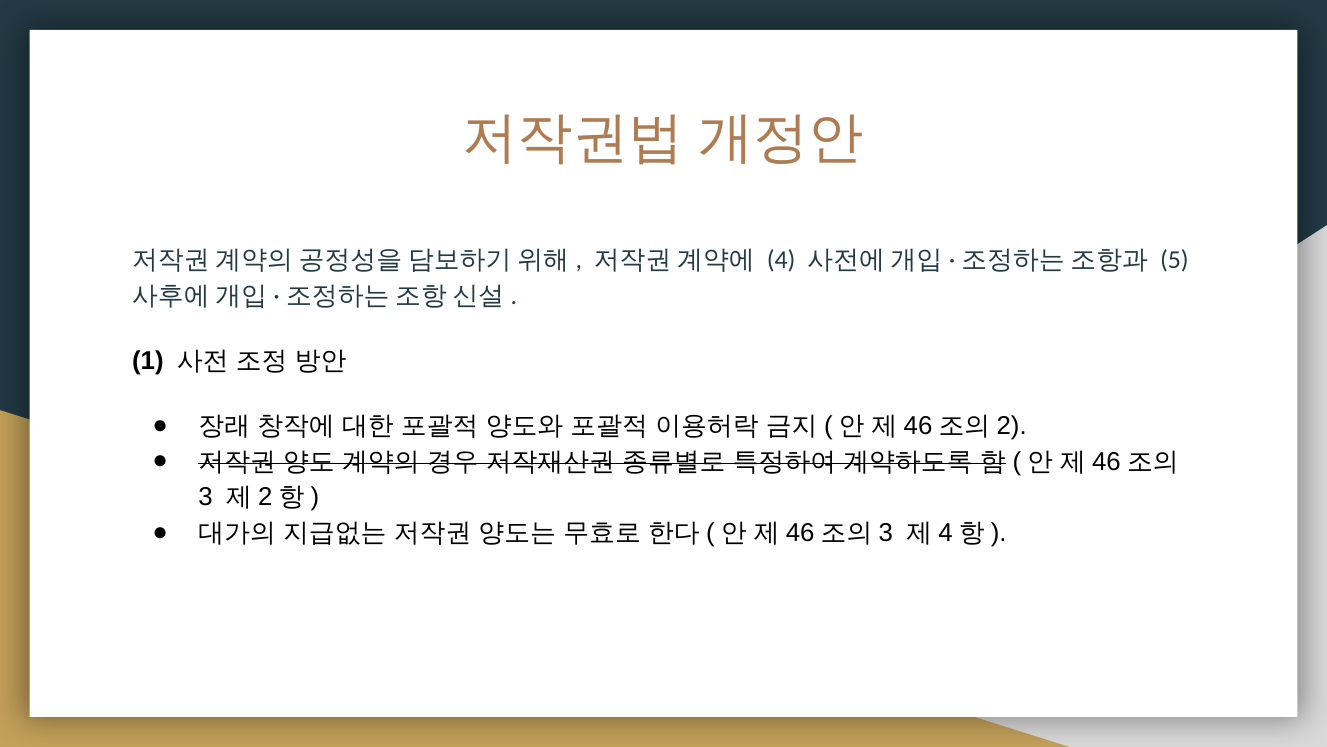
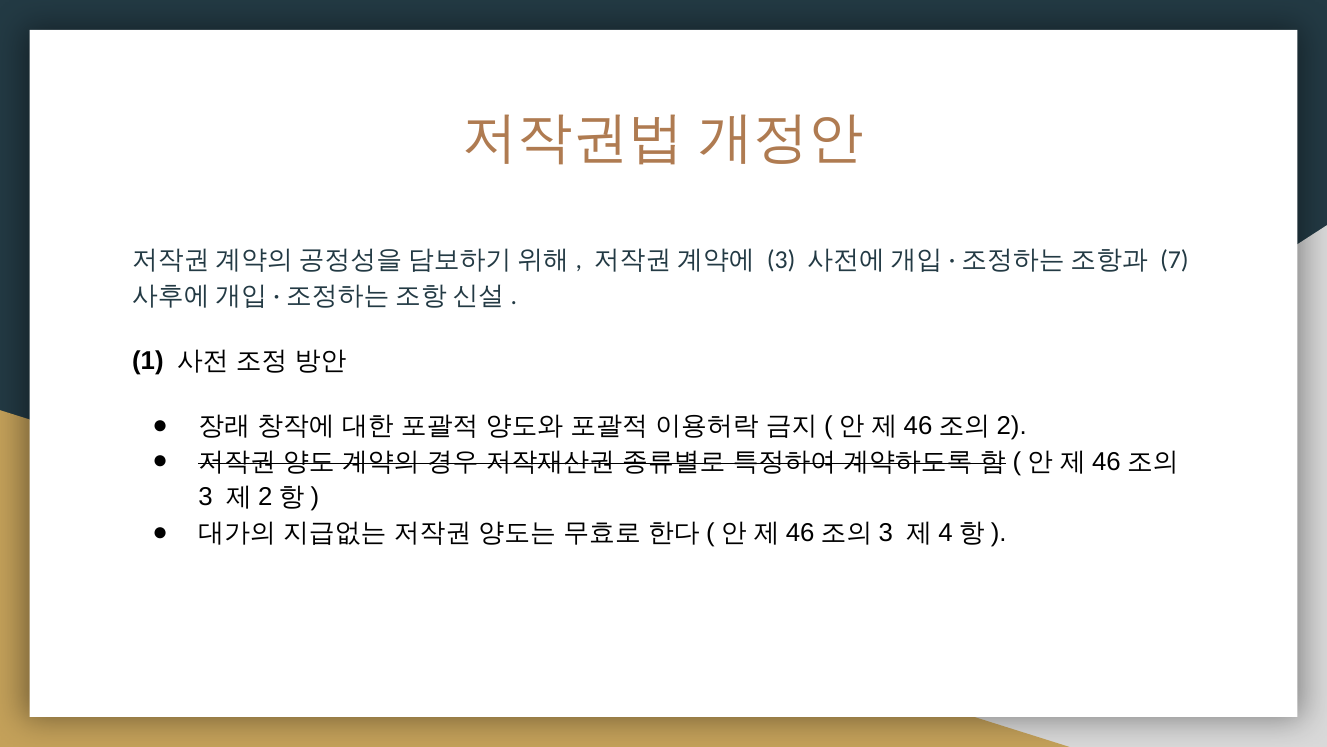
4: 4 -> 3 (781, 260)
5: 5 -> 7 (1174, 260)
